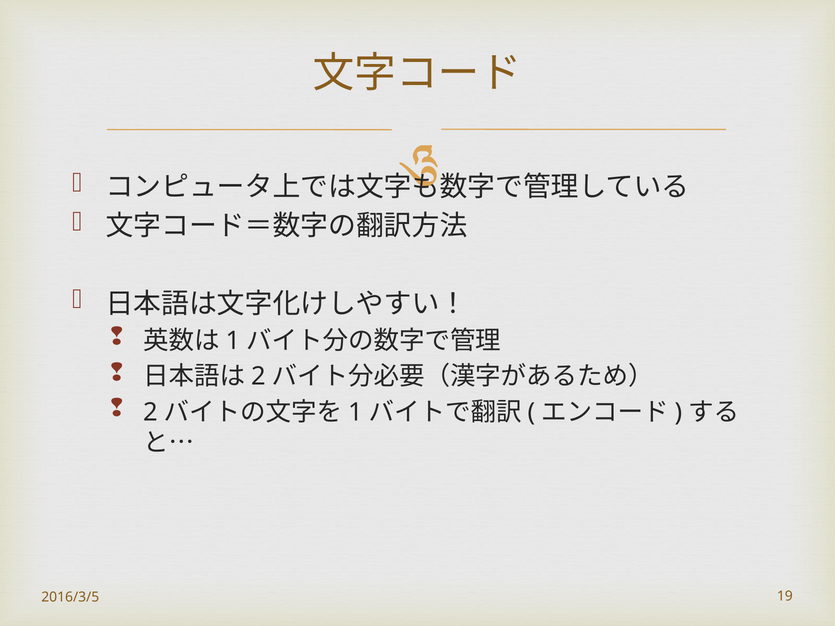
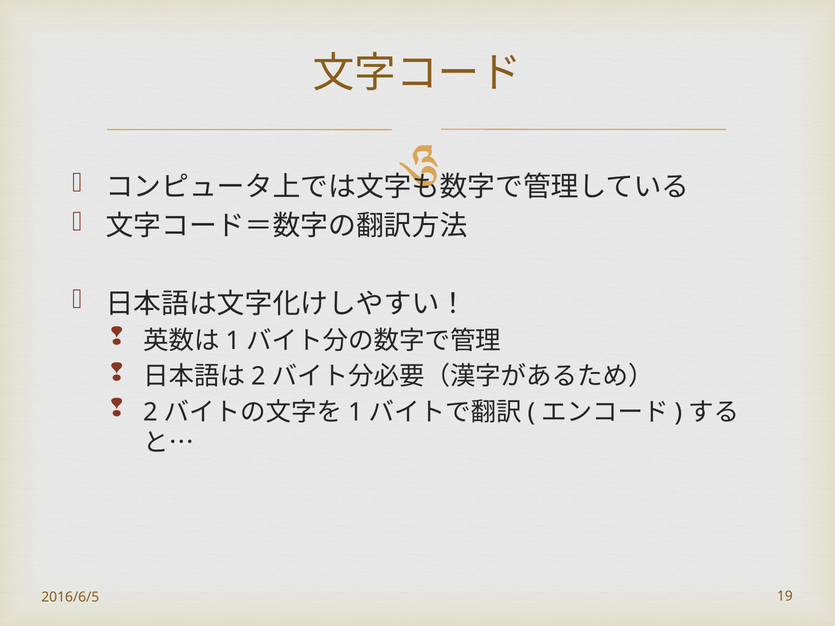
2016/3/5: 2016/3/5 -> 2016/6/5 (70, 598)
